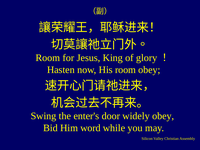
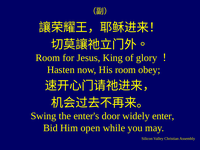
widely obey: obey -> enter (163, 116)
word: word -> open (90, 128)
